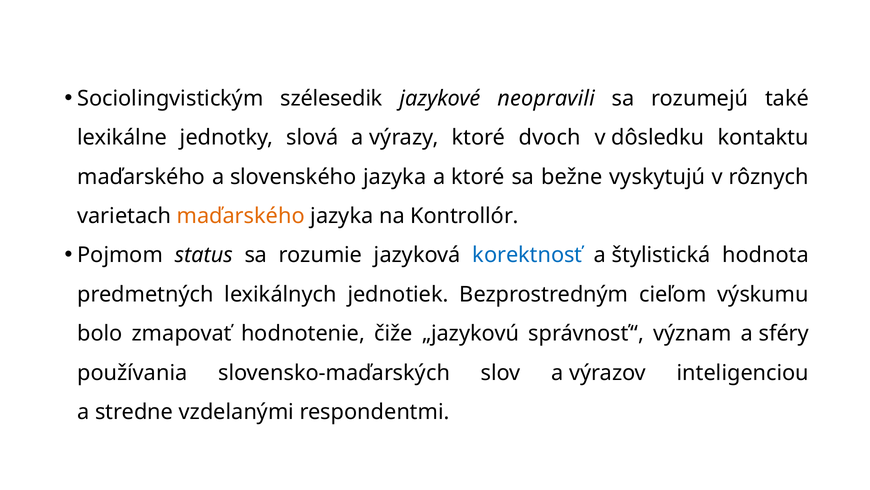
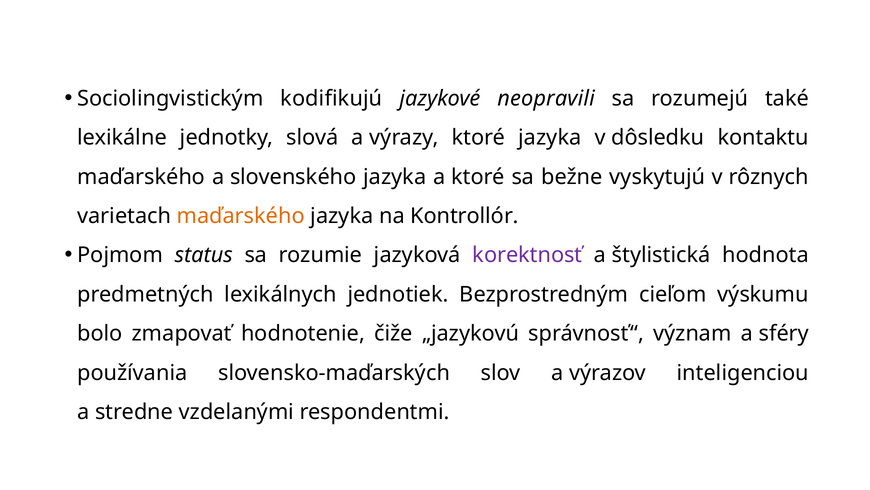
szélesedik: szélesedik -> kodifikujú (331, 98)
ktoré dvoch: dvoch -> jazyka (550, 138)
korektnosť colour: blue -> purple (527, 255)
